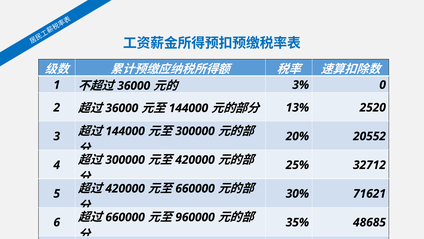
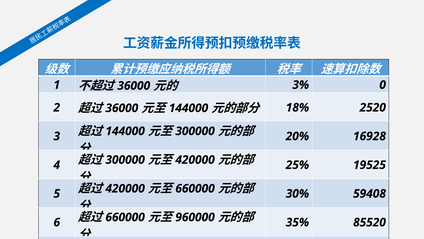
13%: 13% -> 18% (297, 107)
20552: 20552 -> 16928 (369, 136)
32712: 32712 -> 19525 (369, 165)
71621: 71621 -> 59408 (369, 193)
48685: 48685 -> 85520 (369, 222)
